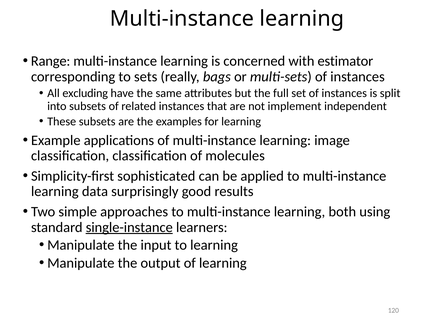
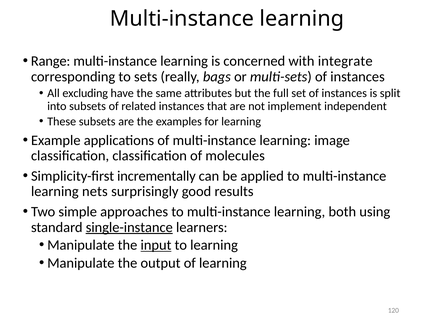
estimator: estimator -> integrate (345, 61)
sophisticated: sophisticated -> incrementally (156, 176)
data: data -> nets (95, 191)
input underline: none -> present (156, 245)
